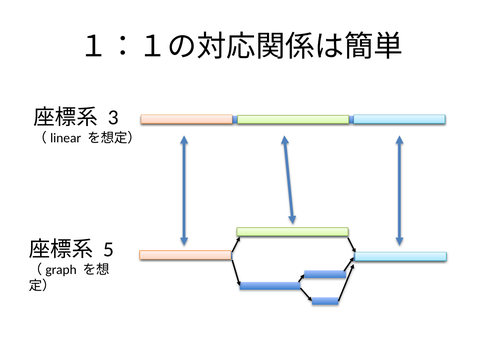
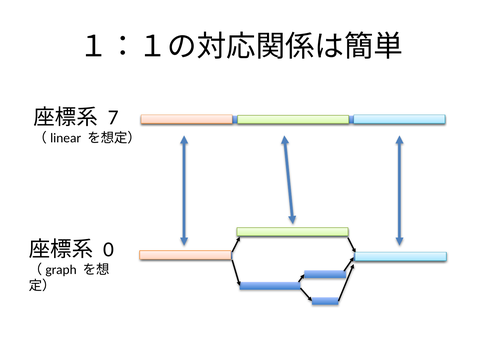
3: 3 -> 7 (113, 117)
5: 5 -> 0 (108, 249)
